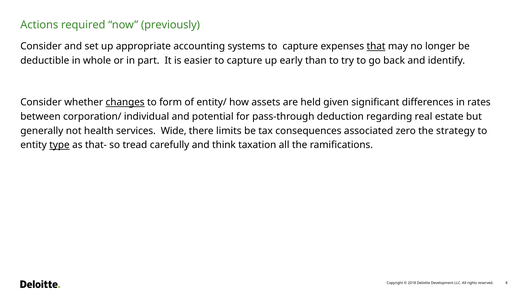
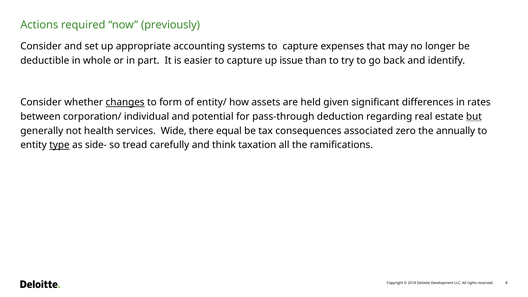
that underline: present -> none (376, 46)
early: early -> issue (291, 61)
but underline: none -> present (474, 117)
limits: limits -> equal (229, 131)
strategy: strategy -> annually (456, 131)
that-: that- -> side- (96, 145)
